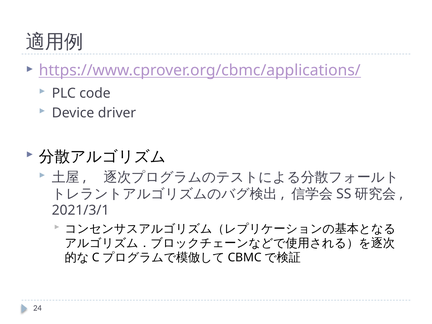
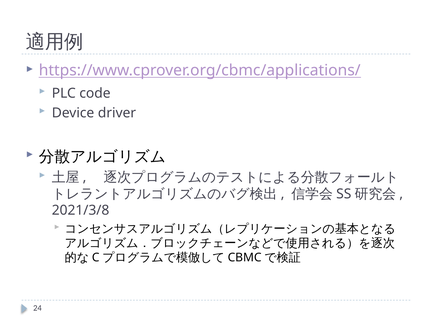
2021/3/1: 2021/3/1 -> 2021/3/8 (81, 210)
